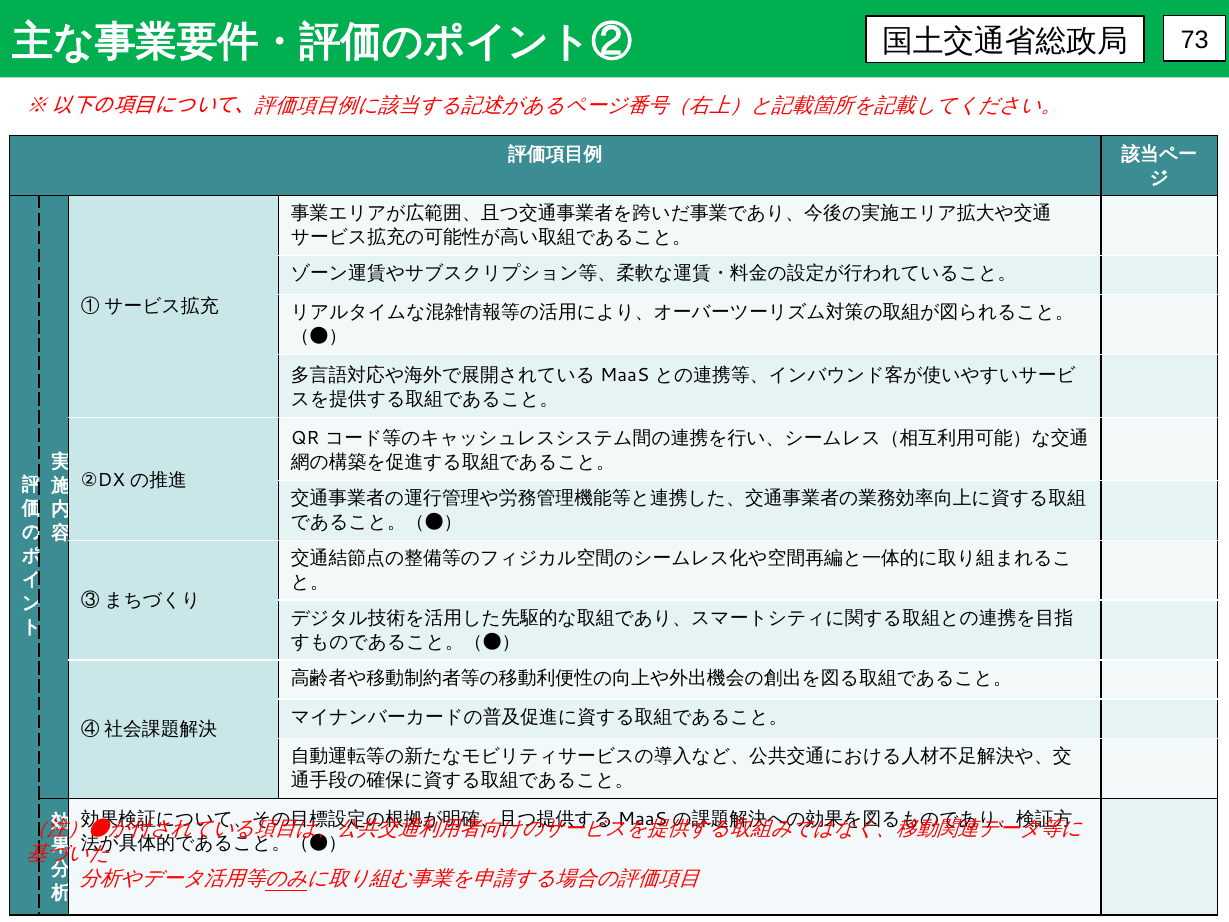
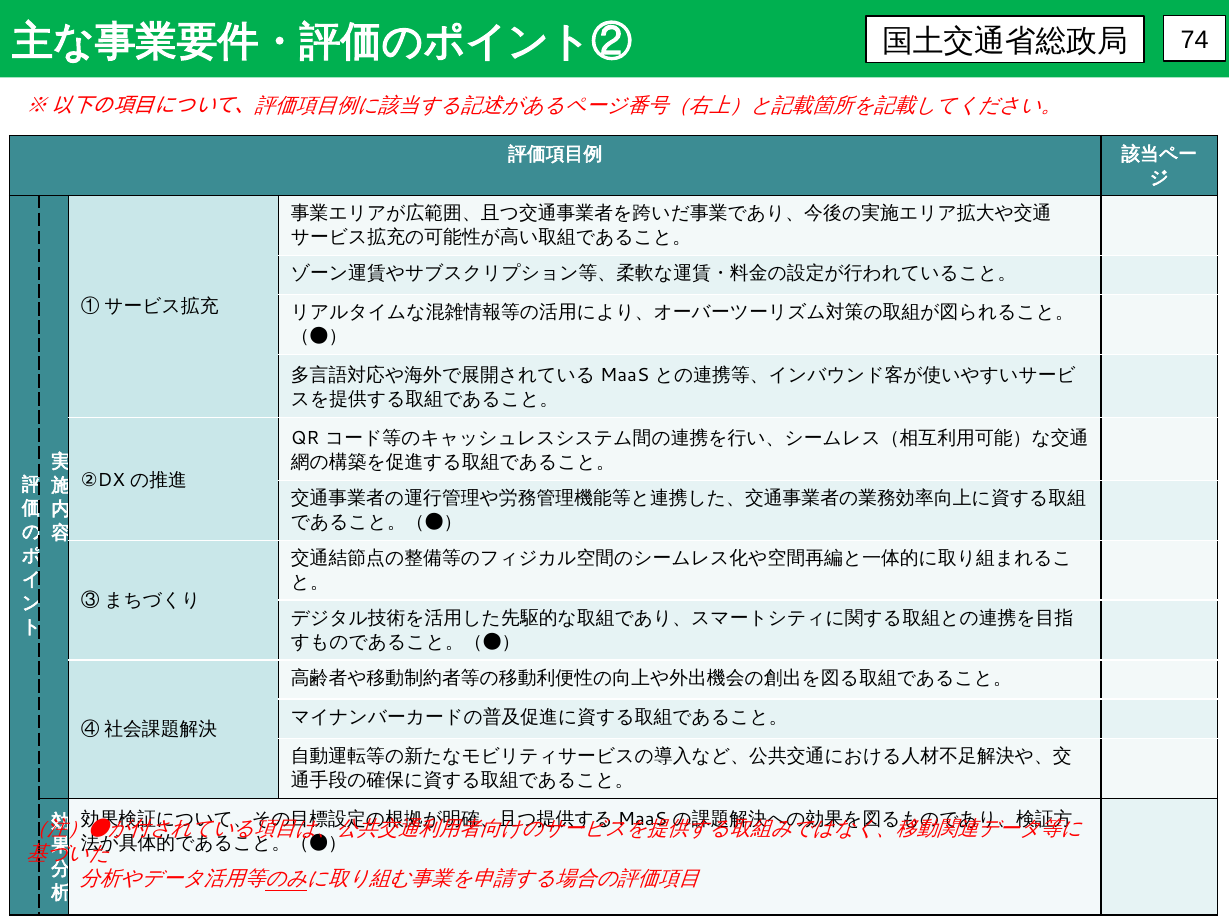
73: 73 -> 74 (1195, 40)
